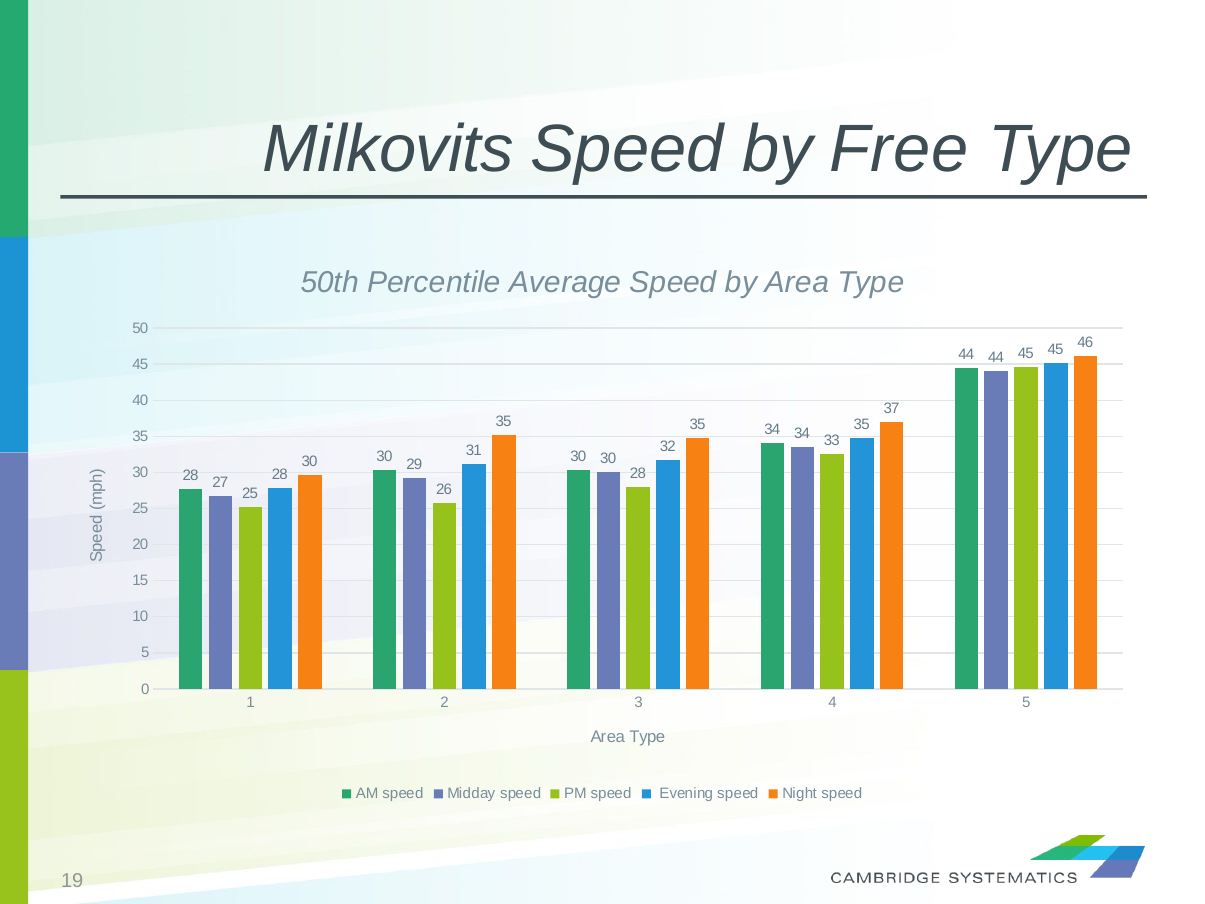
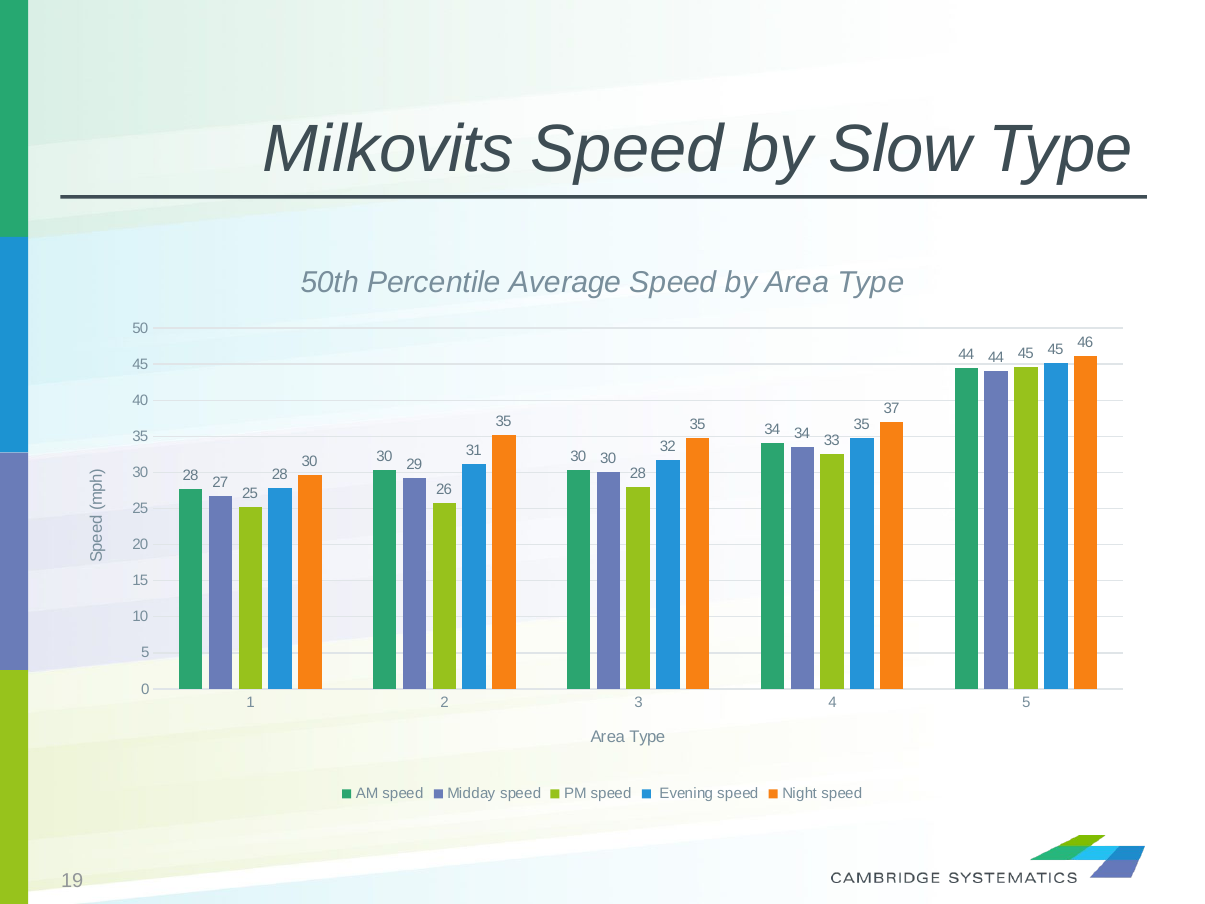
Free: Free -> Slow (900, 149)
